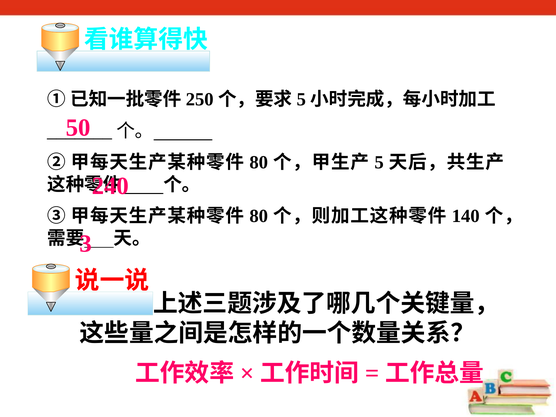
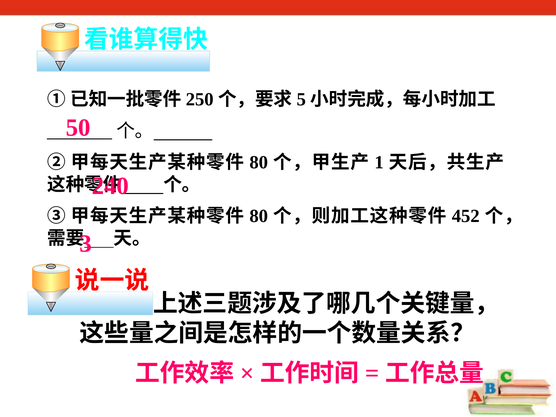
5: 5 -> 1 (379, 162)
140: 140 -> 452 (466, 216)
